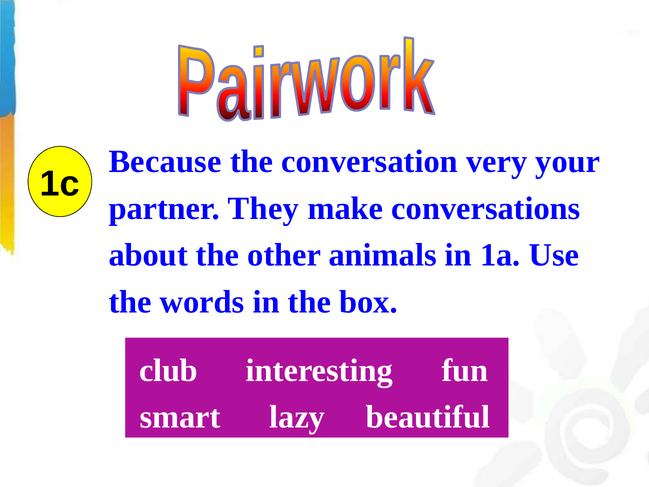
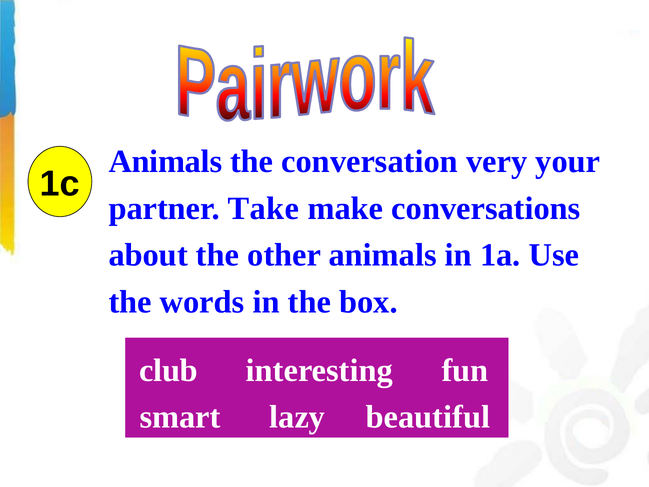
Because: Because -> Animals (165, 162)
They: They -> Take (263, 208)
